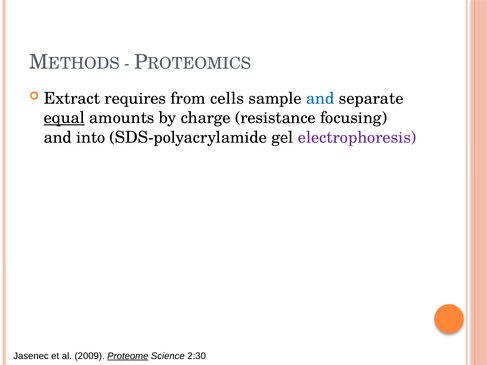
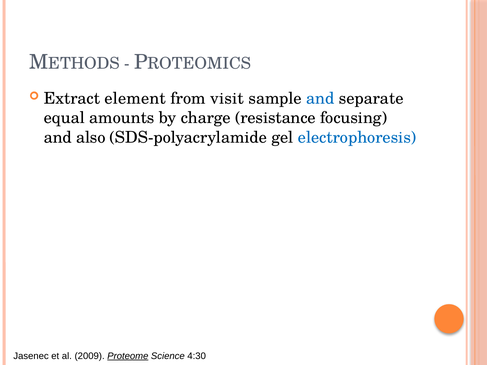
requires: requires -> element (135, 99)
cells: cells -> visit (227, 99)
equal underline: present -> none (64, 118)
into: into -> also (91, 137)
electrophoresis colour: purple -> blue (357, 137)
2:30: 2:30 -> 4:30 (197, 356)
